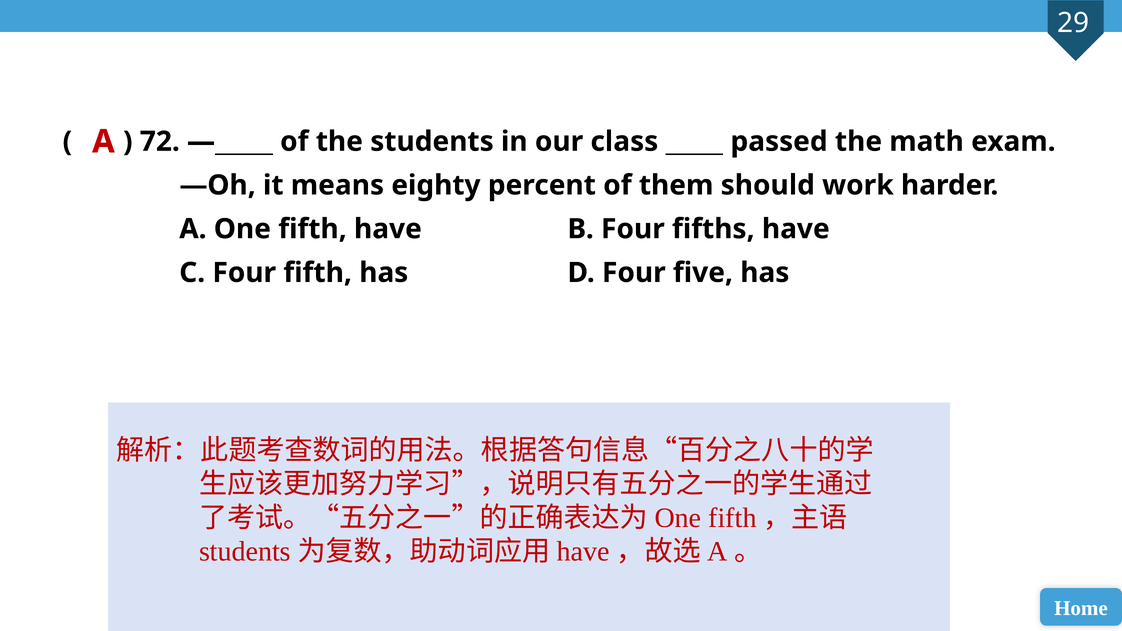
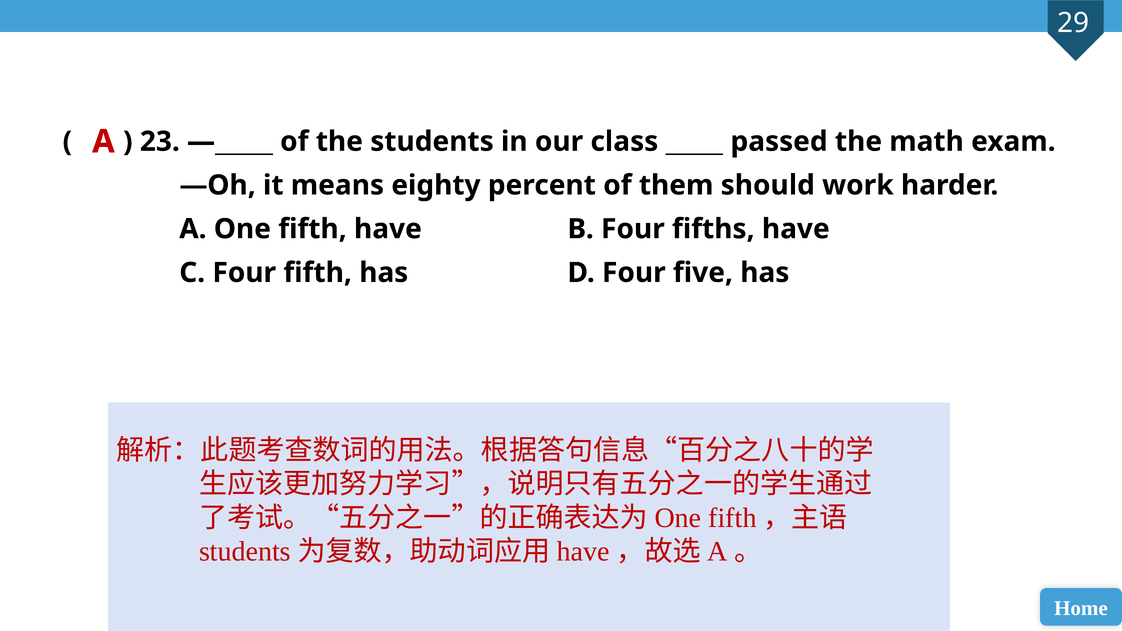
72: 72 -> 23 (160, 142)
